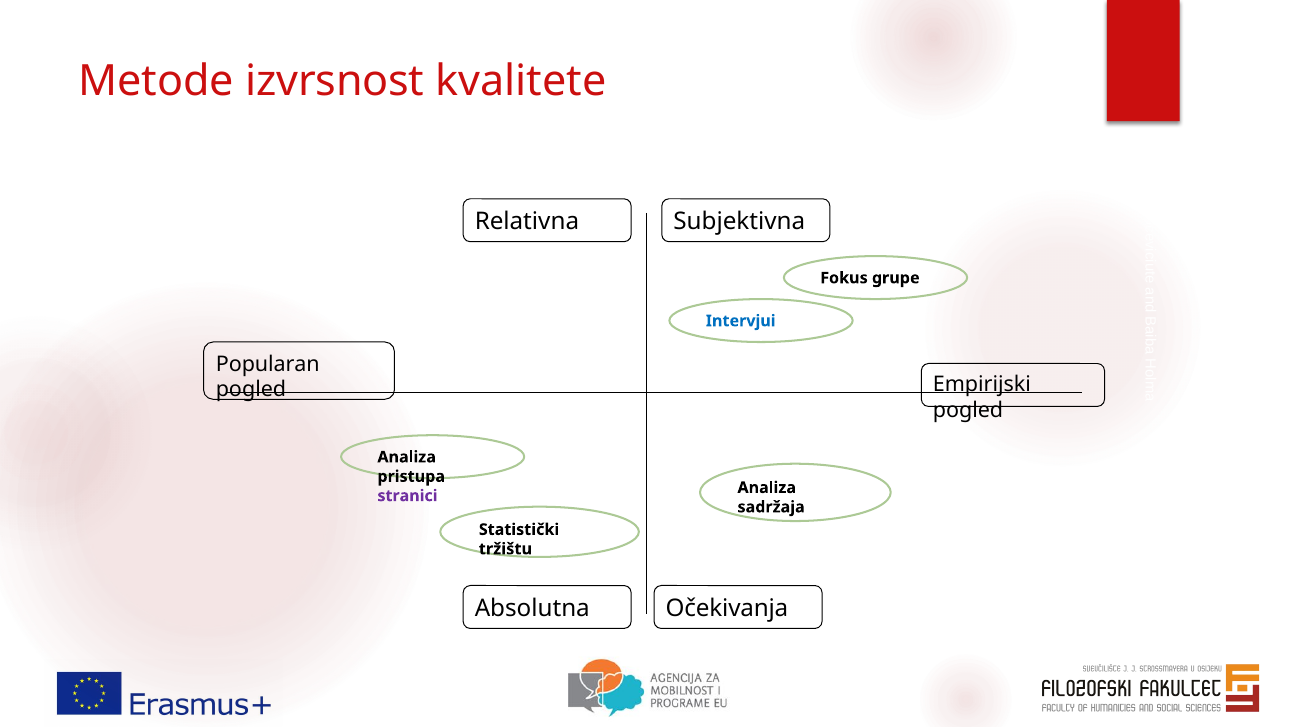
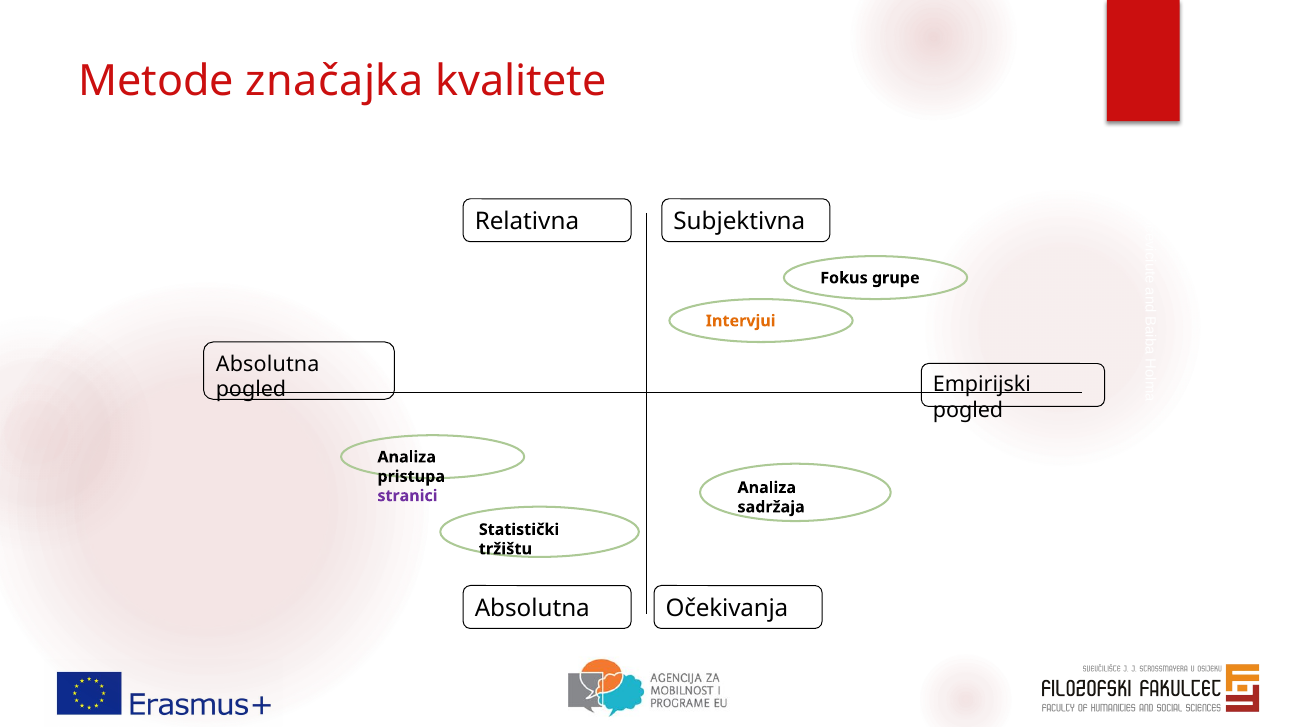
izvrsnost: izvrsnost -> značajka (335, 82)
Intervjui colour: blue -> orange (741, 321)
Popularan: Popularan -> Absolutna (268, 364)
